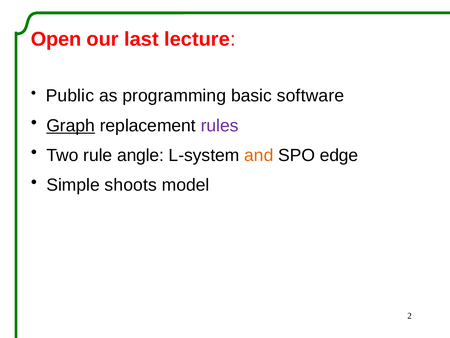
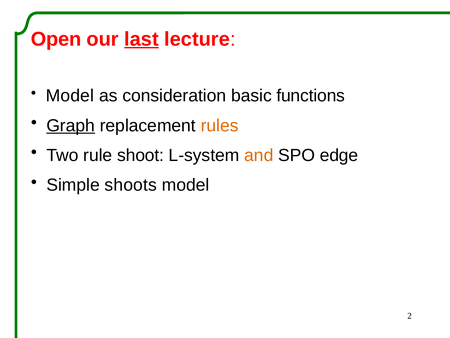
last underline: none -> present (141, 39)
Public: Public -> Model (70, 96)
programming: programming -> consideration (174, 96)
software: software -> functions (311, 96)
rules colour: purple -> orange (220, 125)
angle: angle -> shoot (141, 155)
